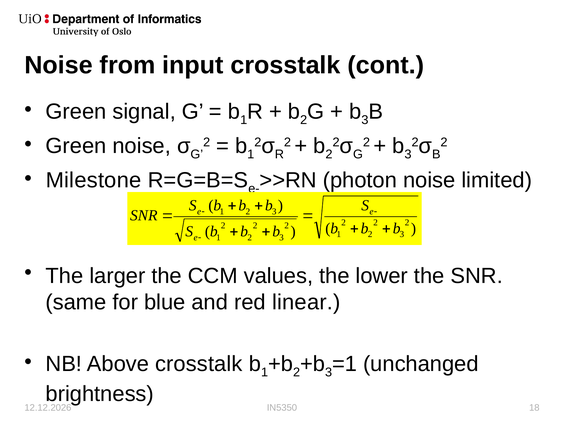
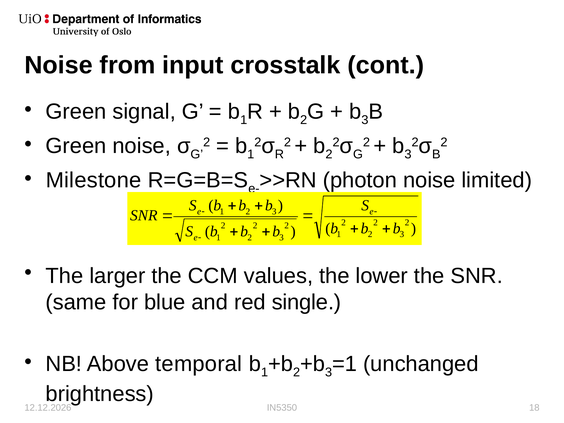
linear: linear -> single (306, 302)
Above crosstalk: crosstalk -> temporal (199, 364)
